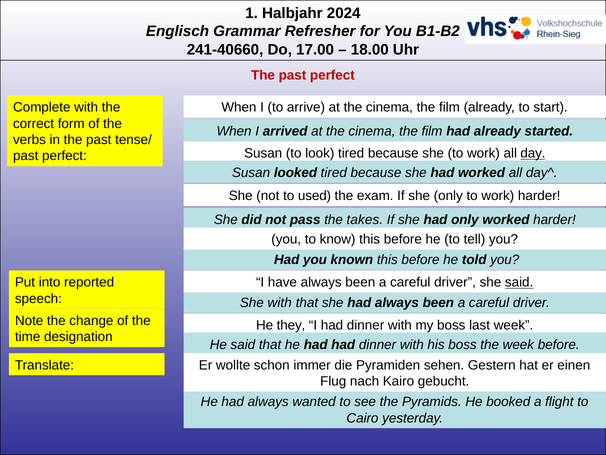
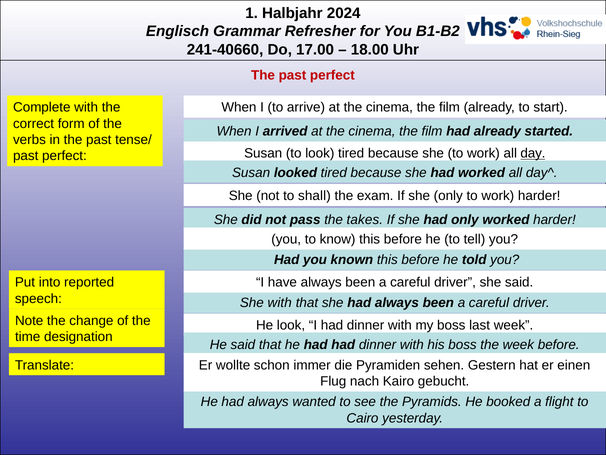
used: used -> shall (314, 196)
said underline: present -> none (519, 282)
He they: they -> look (291, 325)
